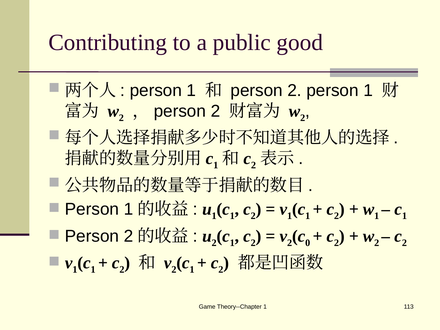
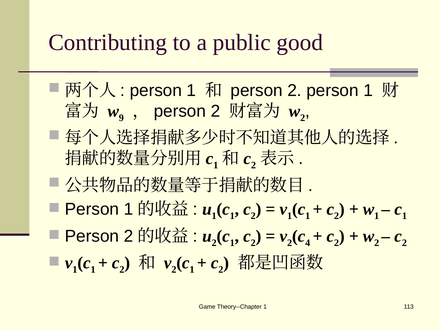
2: 2 -> 9 (121, 118)
0: 0 -> 4 (308, 243)
